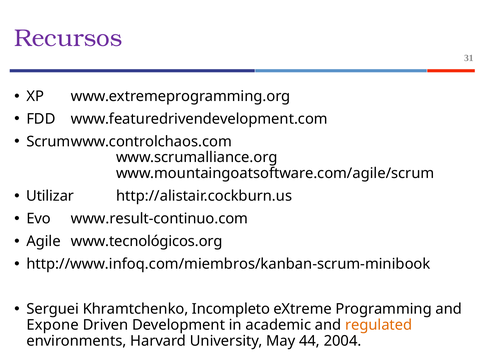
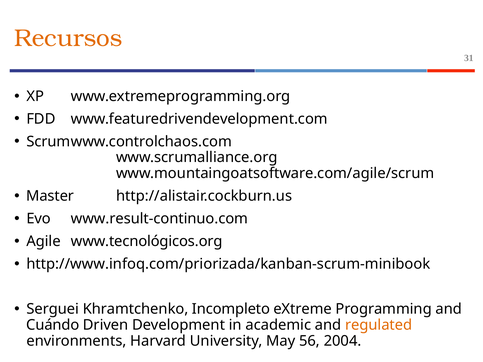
Recursos colour: purple -> orange (68, 38)
Utilizar: Utilizar -> Master (50, 196)
http://www.infoq.com/miembros/kanban-scrum-minibook: http://www.infoq.com/miembros/kanban-scrum-minibook -> http://www.infoq.com/priorizada/kanban-scrum-minibook (228, 264)
Expone: Expone -> Cuándo (53, 325)
44: 44 -> 56 (310, 341)
